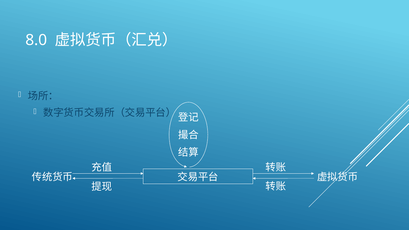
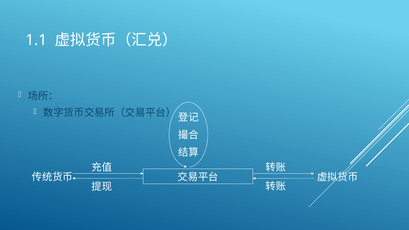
8.0: 8.0 -> 1.1 (36, 40)
